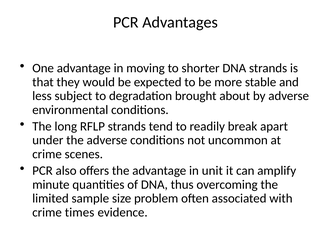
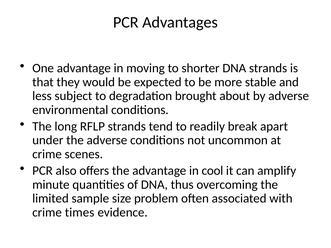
unit: unit -> cool (212, 171)
